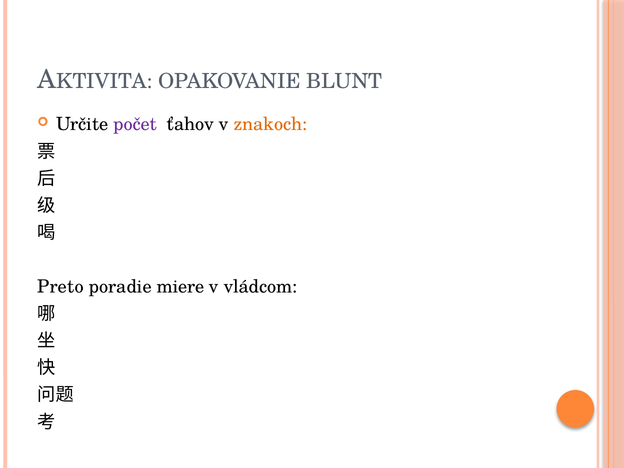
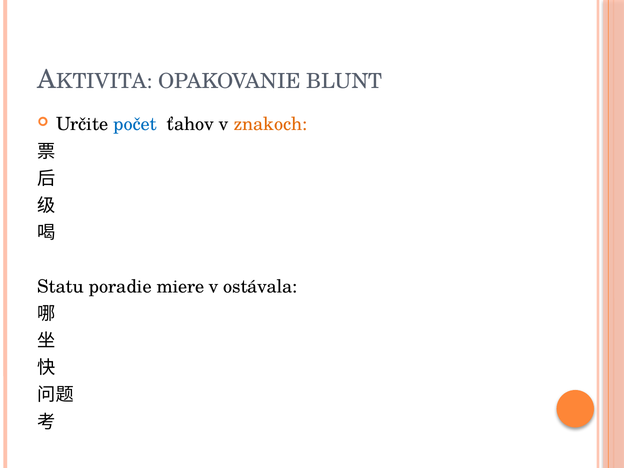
počet colour: purple -> blue (135, 124)
Preto: Preto -> Statu (61, 287)
vládcom: vládcom -> ostávala (260, 287)
